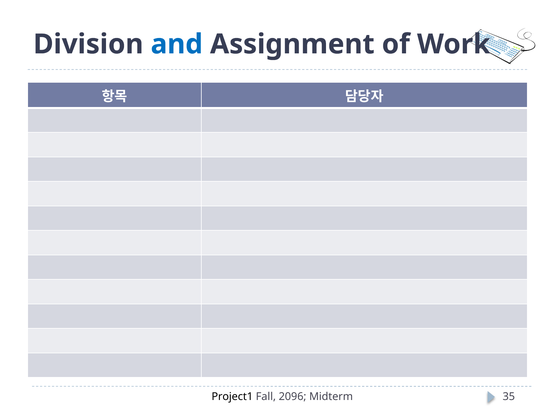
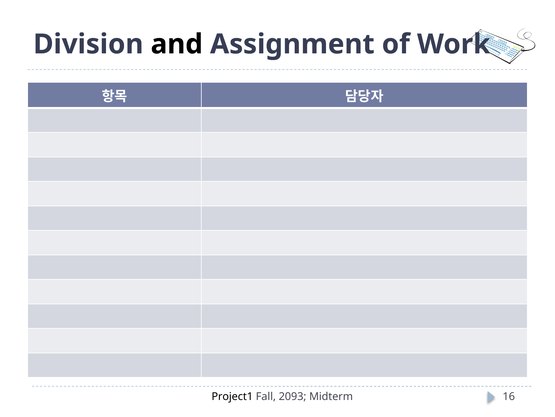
and colour: blue -> black (177, 44)
2096: 2096 -> 2093 (293, 396)
35: 35 -> 16 (509, 396)
